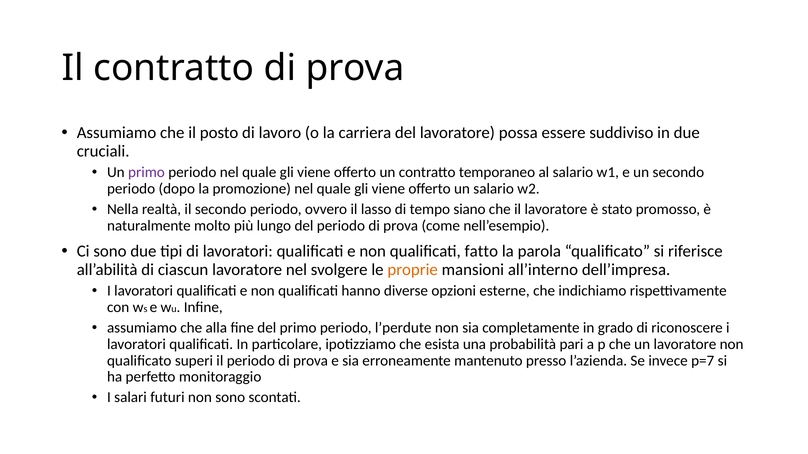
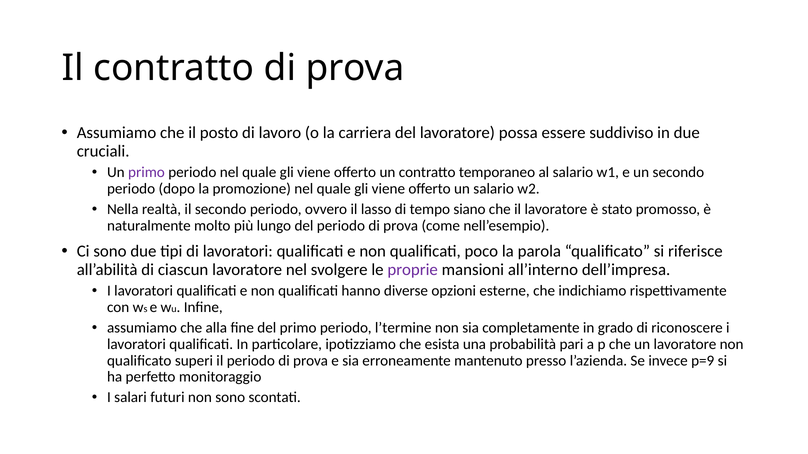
fatto: fatto -> poco (481, 252)
proprie colour: orange -> purple (413, 270)
l’perdute: l’perdute -> l’termine (403, 328)
p=7: p=7 -> p=9 (703, 361)
